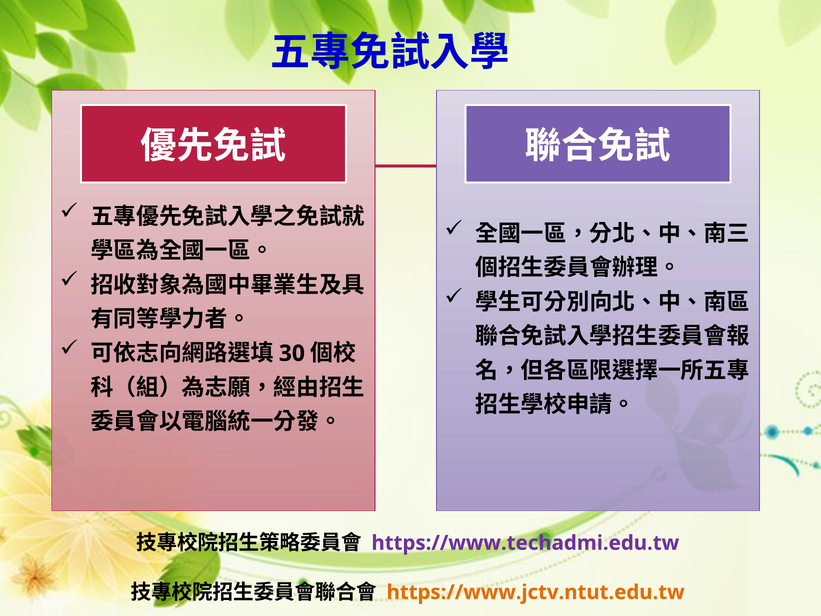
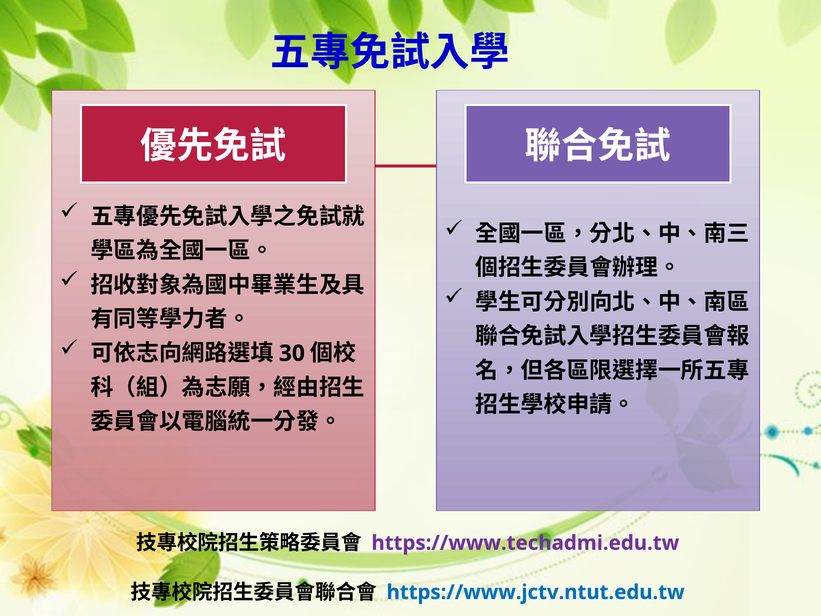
https://www.jctv.ntut.edu.tw colour: orange -> blue (536, 592)
